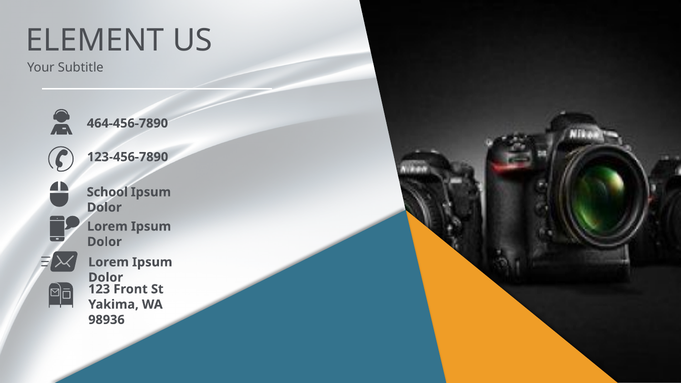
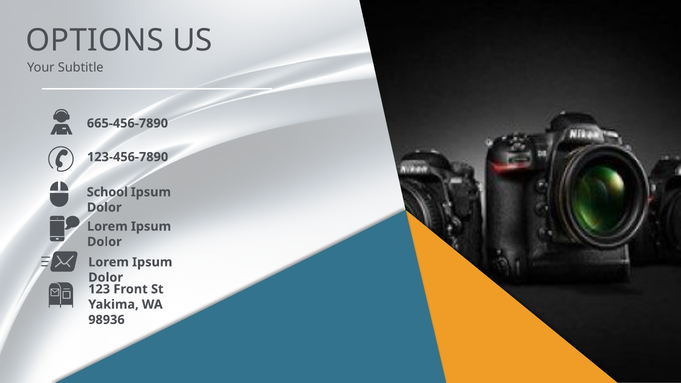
ELEMENT: ELEMENT -> OPTIONS (95, 40)
464-456-7890: 464-456-7890 -> 665-456-7890 (127, 123)
